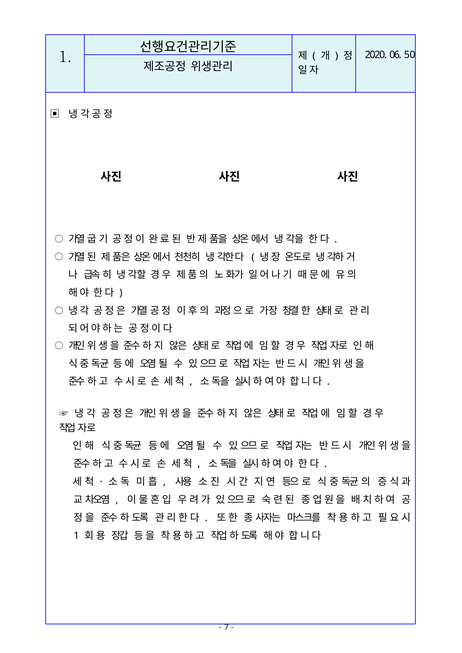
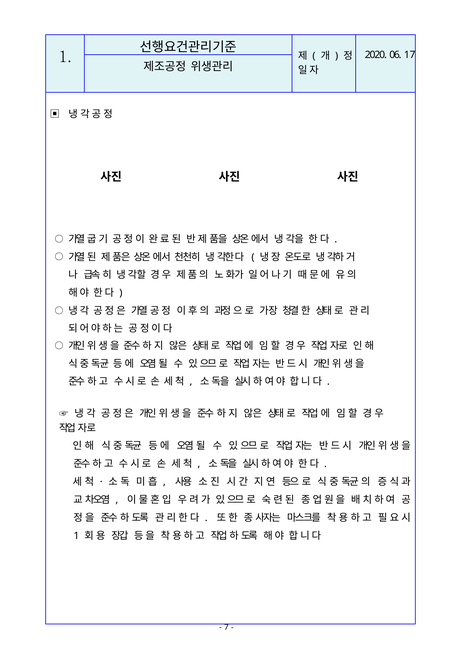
50: 50 -> 17 (410, 55)
